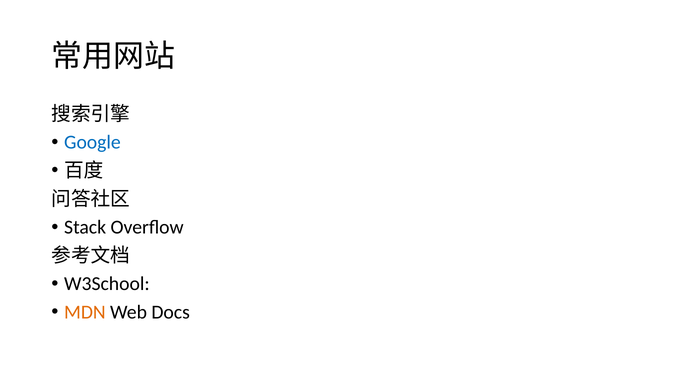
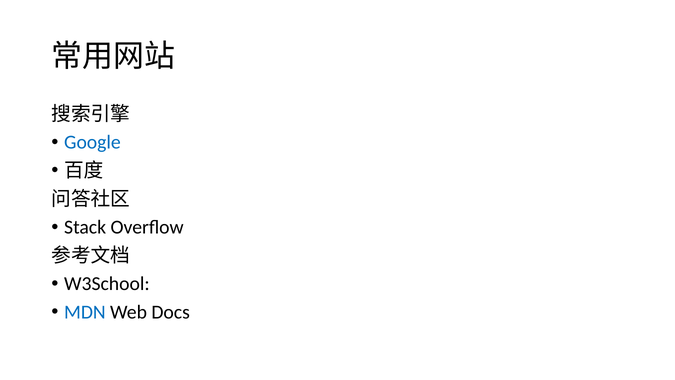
MDN colour: orange -> blue (85, 312)
